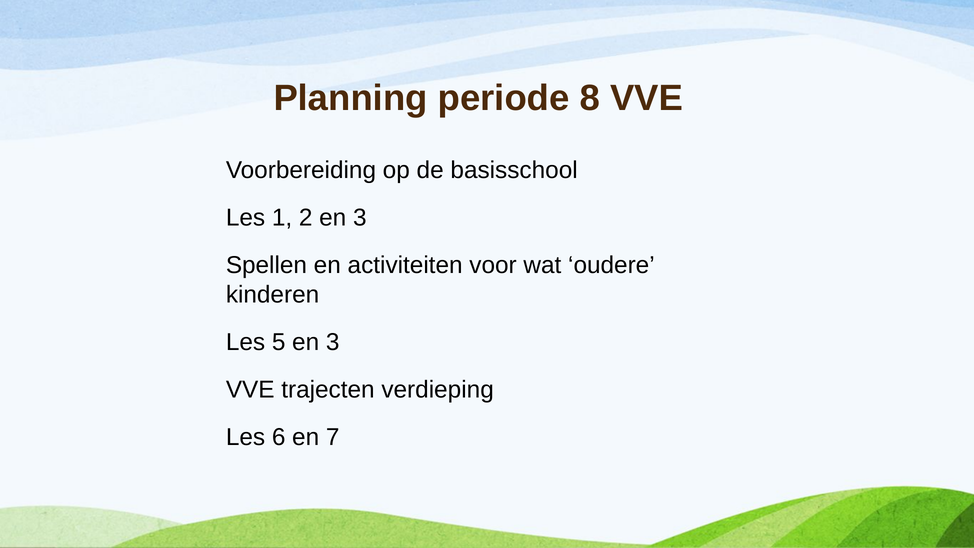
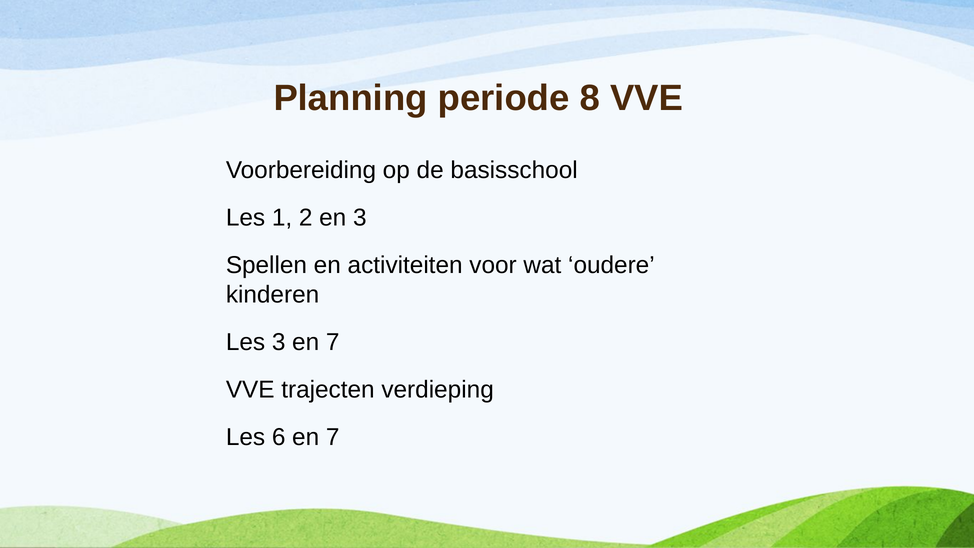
Les 5: 5 -> 3 (279, 342)
3: 3 -> 7 (333, 342)
